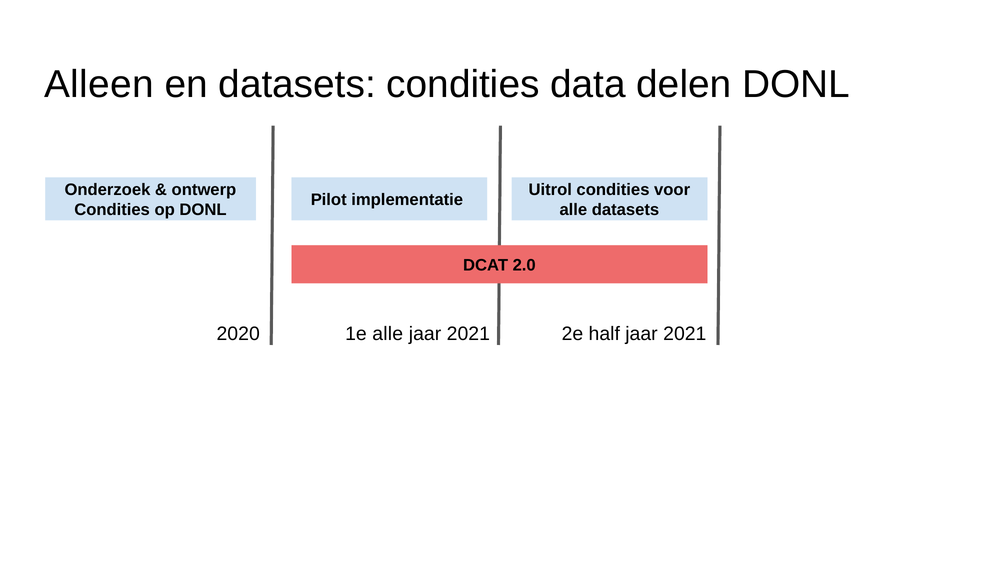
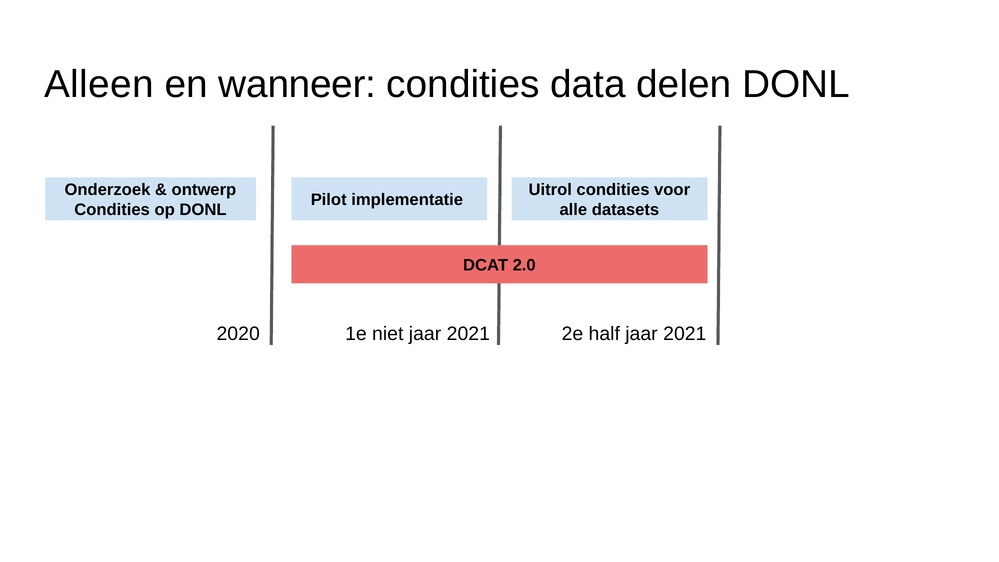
en datasets: datasets -> wanneer (297, 85)
1e alle: alle -> niet (388, 334)
